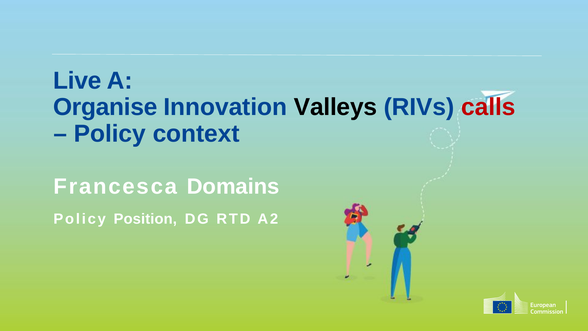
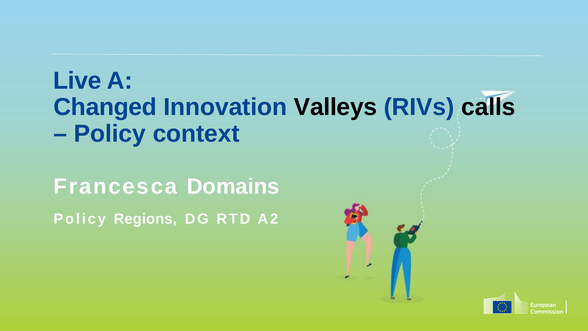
Organise: Organise -> Changed (105, 107)
calls colour: red -> black (488, 107)
Position: Position -> Regions (145, 219)
